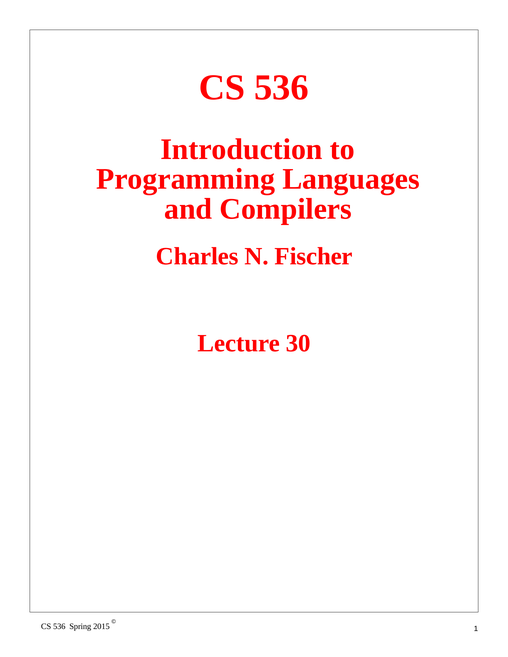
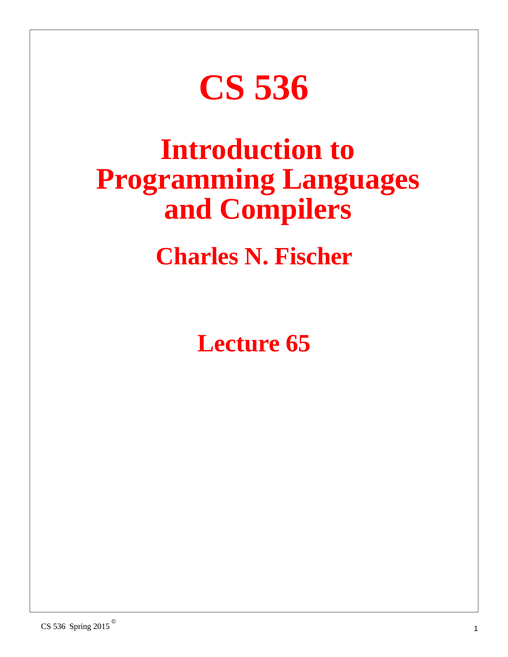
30: 30 -> 65 (298, 343)
